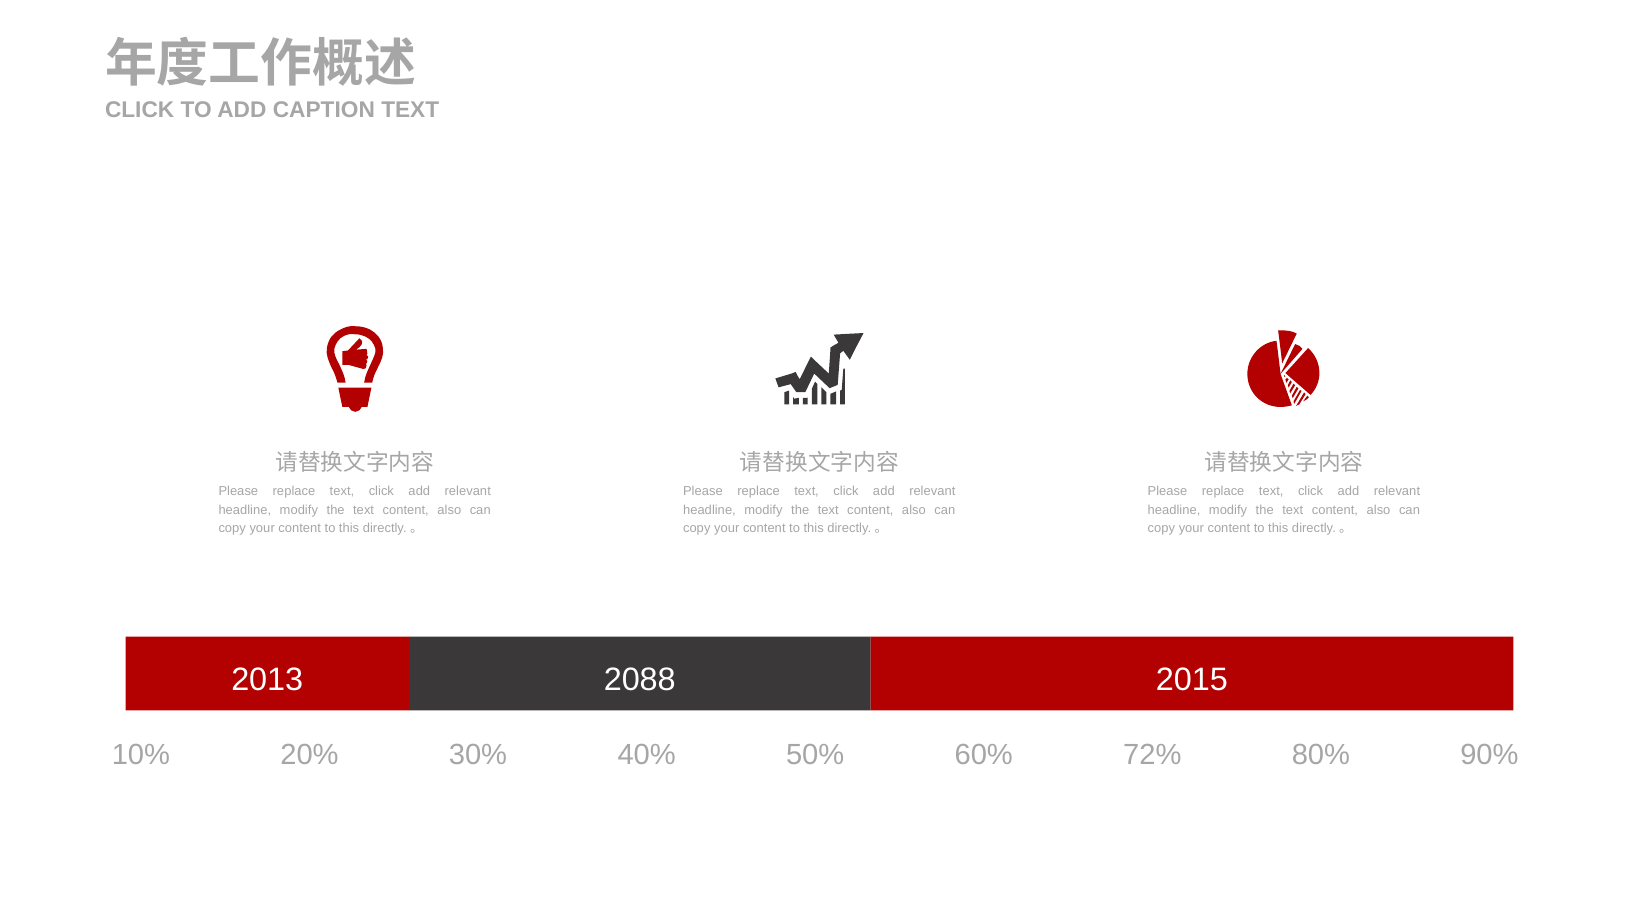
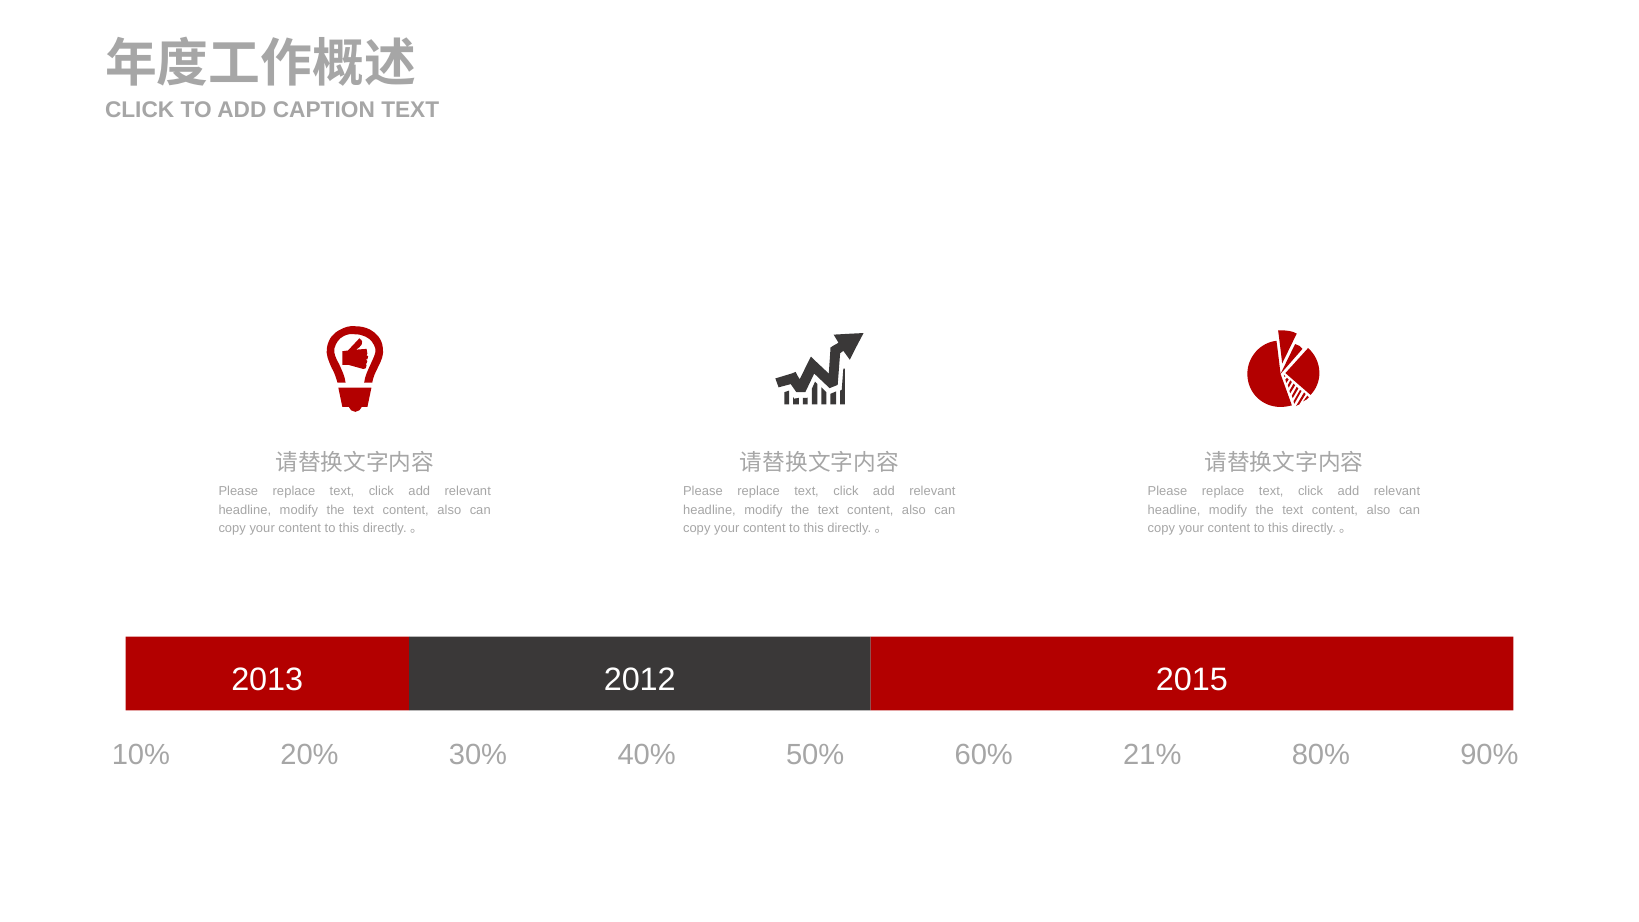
2088: 2088 -> 2012 (640, 680)
72%: 72% -> 21% (1152, 755)
